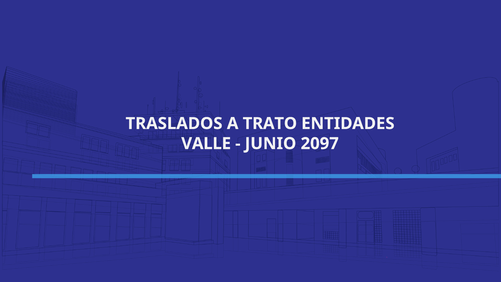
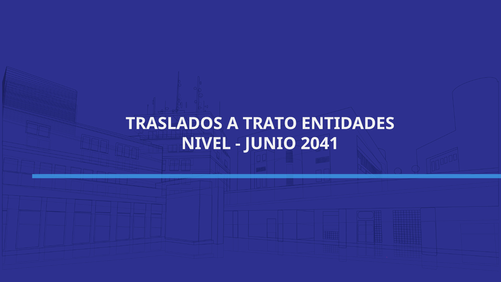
VALLE: VALLE -> NIVEL (206, 143)
2097: 2097 -> 2041 (320, 143)
